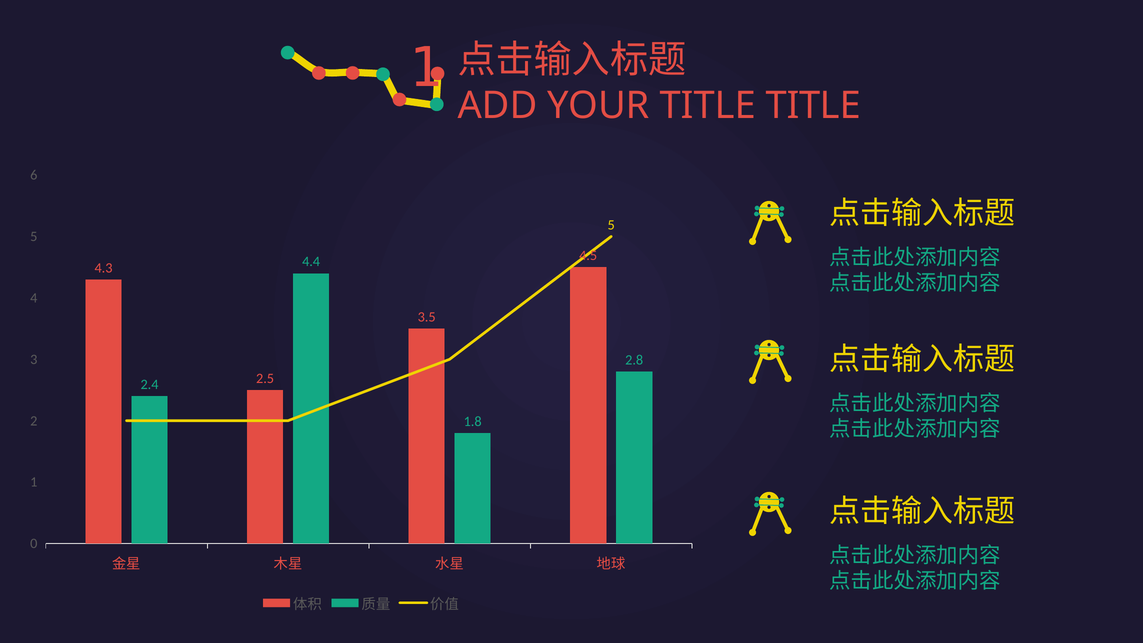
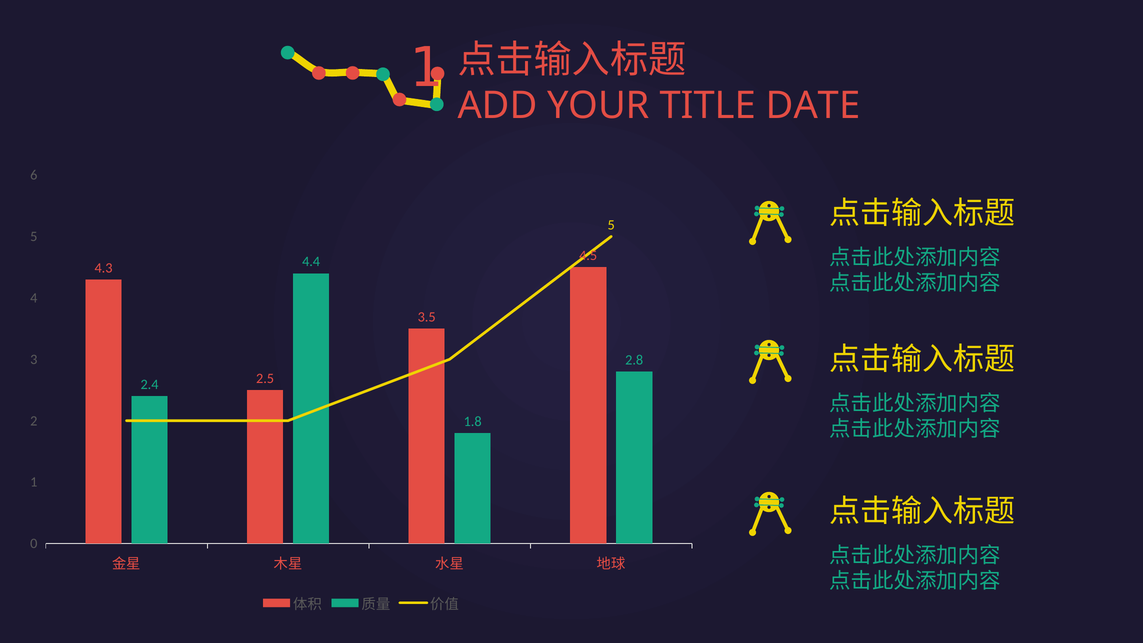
TITLE TITLE: TITLE -> DATE (813, 106)
